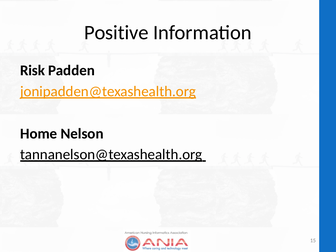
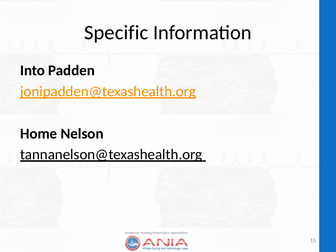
Positive: Positive -> Specific (116, 33)
Risk: Risk -> Into (33, 70)
